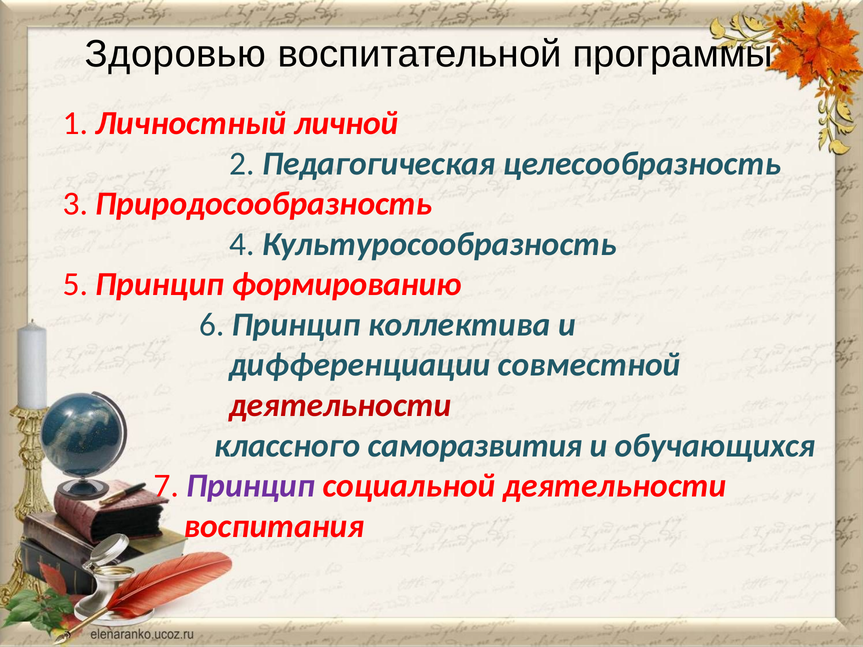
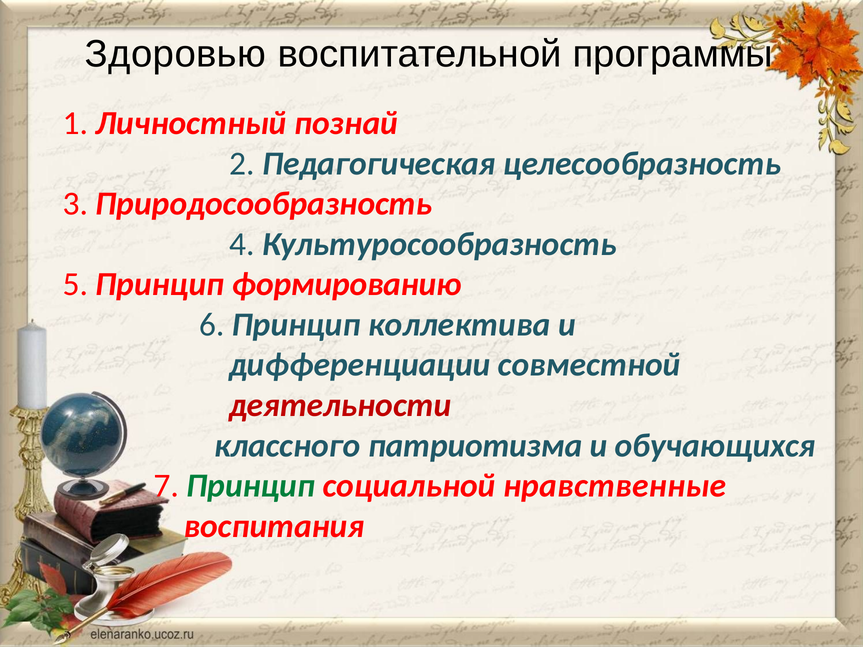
личной: личной -> познай (346, 123)
саморазвития: саморазвития -> патриотизма (475, 446)
Принцип colour: purple -> green (251, 486)
социальной деятельности: деятельности -> нравственные (615, 486)
